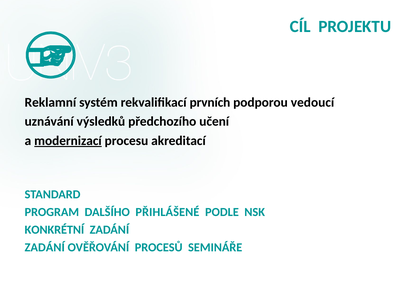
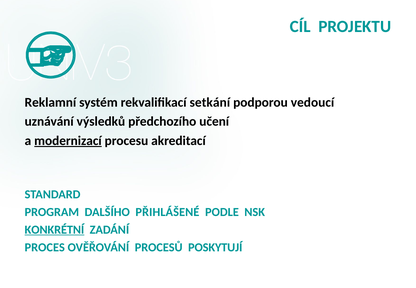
prvních: prvních -> setkání (210, 102)
KONKRÉTNÍ underline: none -> present (54, 230)
ZADÁNÍ: ZADÁNÍ -> PROCES (45, 248)
SEMINÁŘE: SEMINÁŘE -> POSKYTUJÍ (215, 248)
